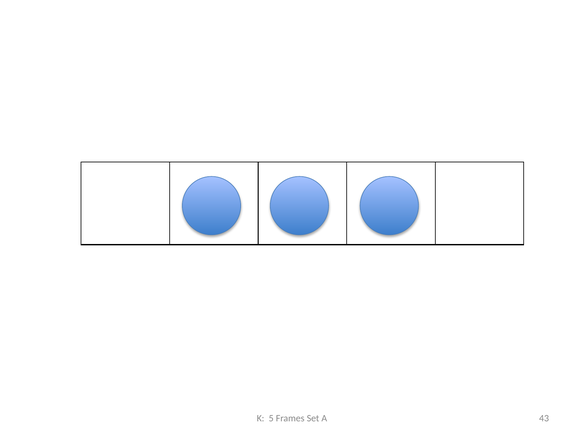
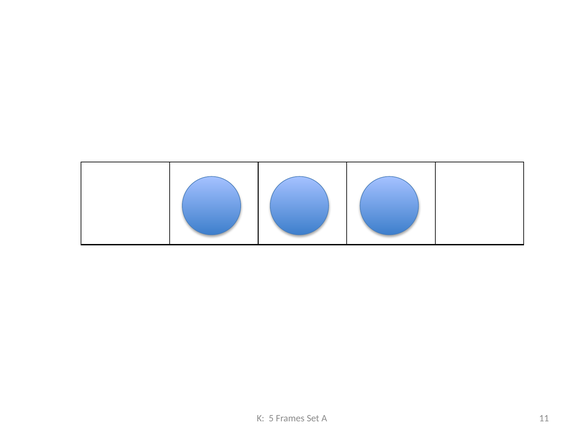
43: 43 -> 11 (544, 418)
